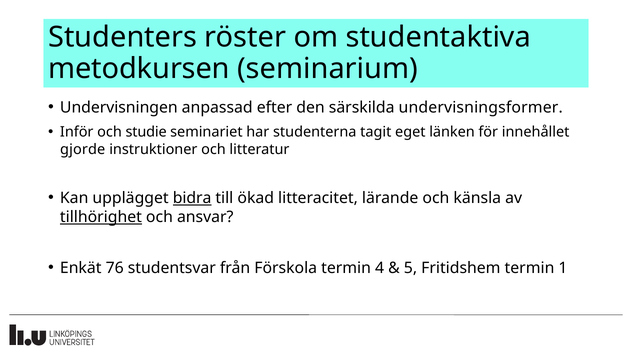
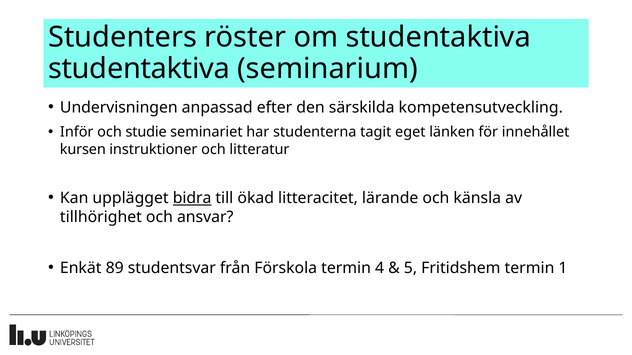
metodkursen: metodkursen -> studentaktiva (139, 69)
undervisningsformer: undervisningsformer -> kompetensutveckling (481, 108)
gjorde: gjorde -> kursen (83, 150)
tillhörighet underline: present -> none (101, 217)
76: 76 -> 89 (115, 268)
